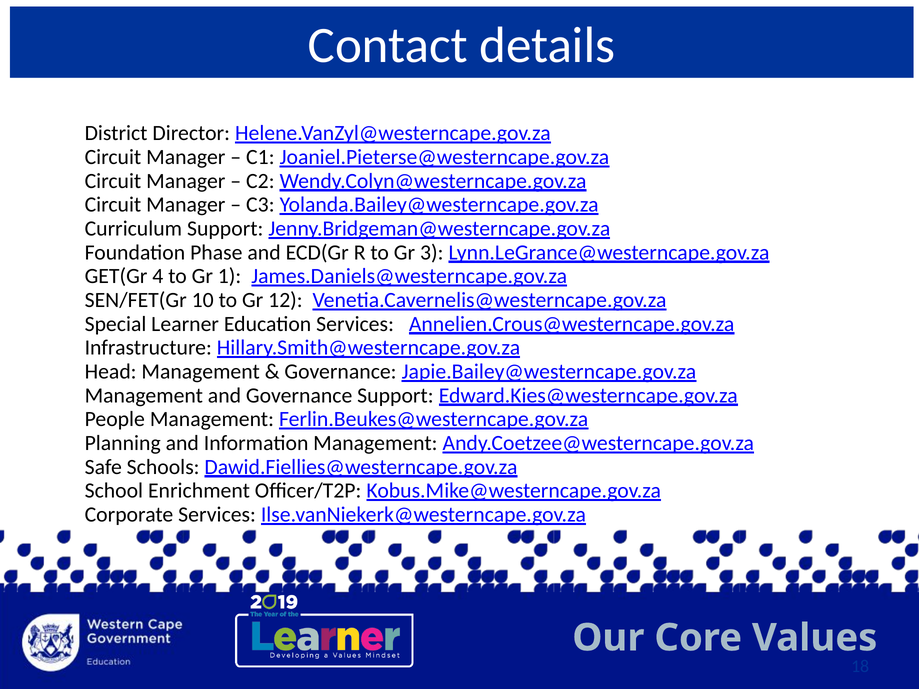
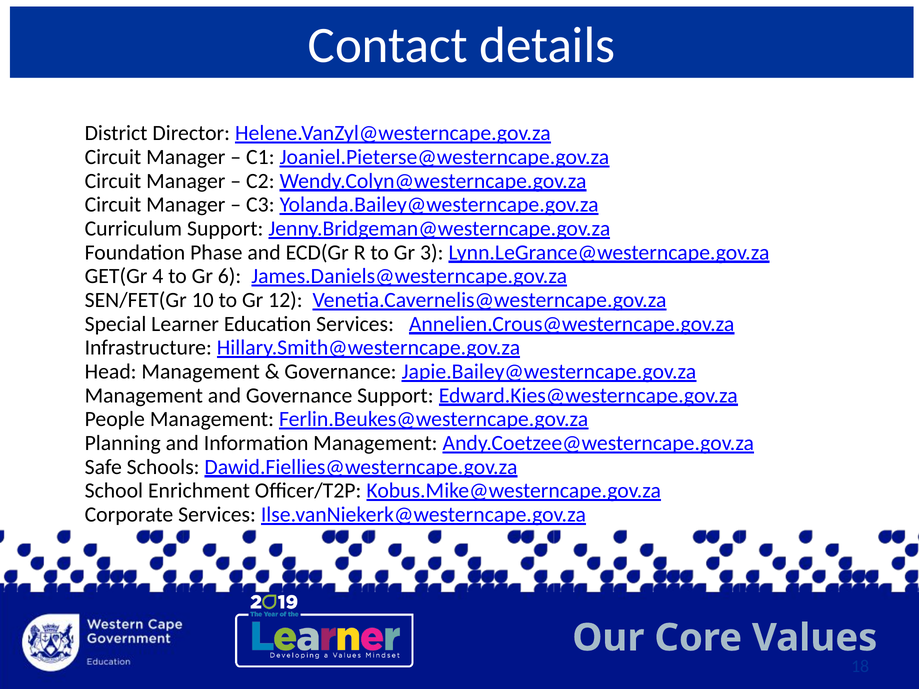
1: 1 -> 6 (230, 276)
